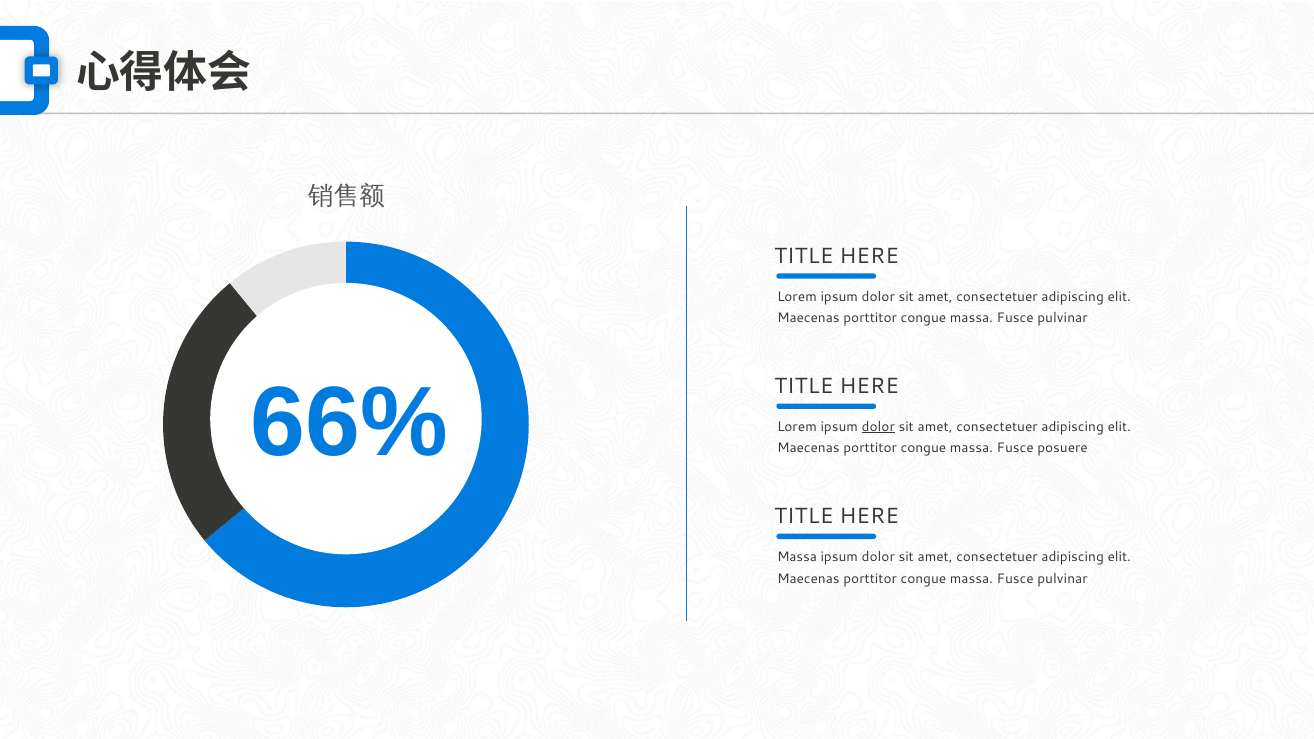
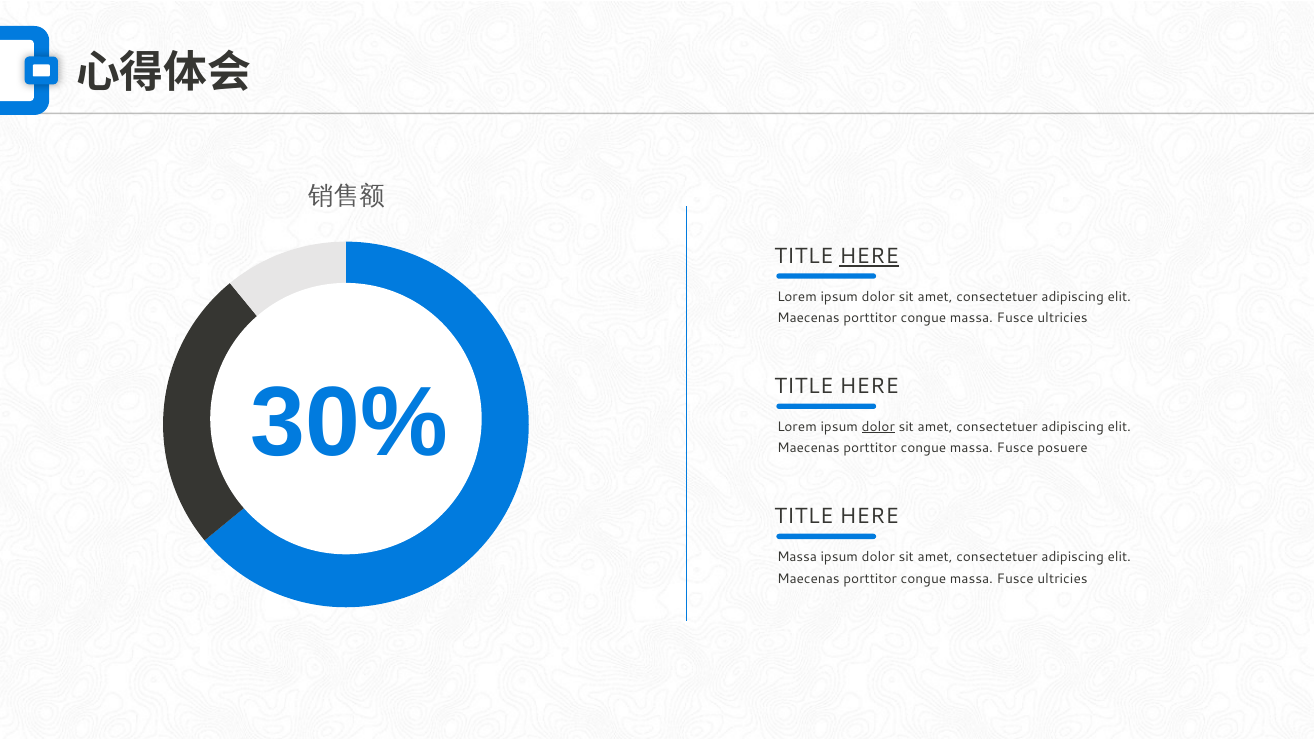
HERE underline: none -> present (869, 256)
pulvinar: pulvinar -> ultricies (1063, 318)
66%: 66% -> 30% (350, 423)
pulvinar: pulvinar -> ultricies (1063, 579)
